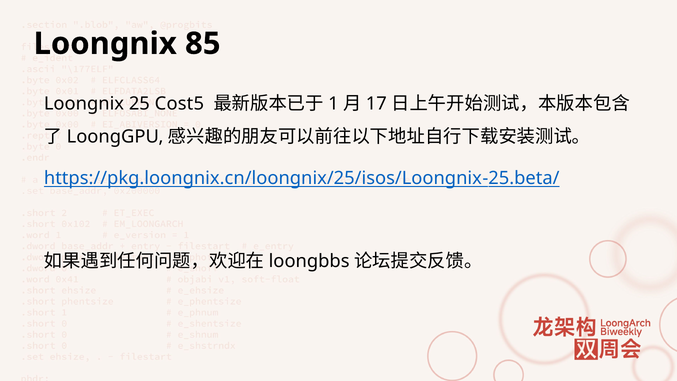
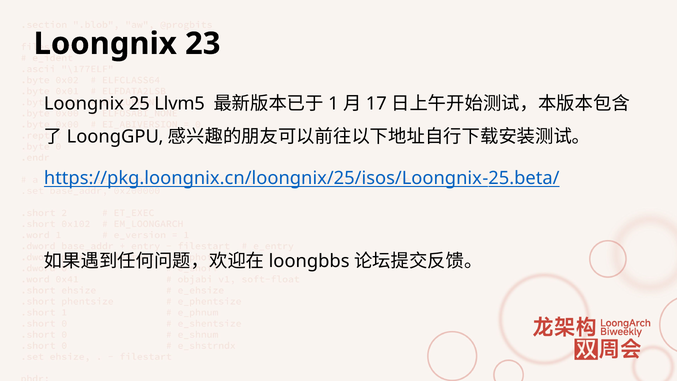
85: 85 -> 23 (203, 44)
Cost5: Cost5 -> Llvm5 (180, 104)
